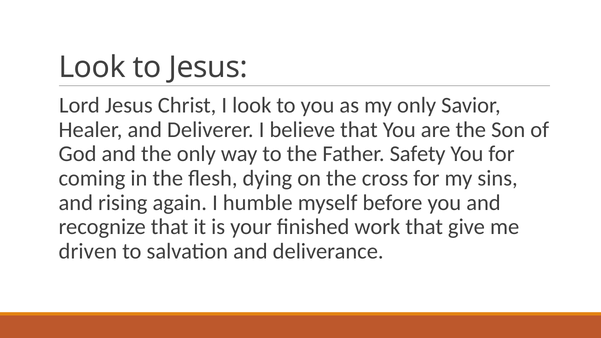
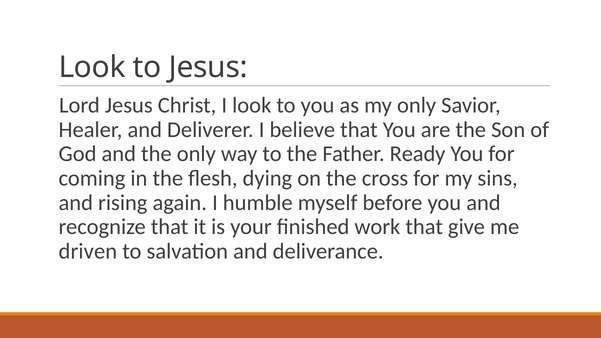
Safety: Safety -> Ready (418, 154)
